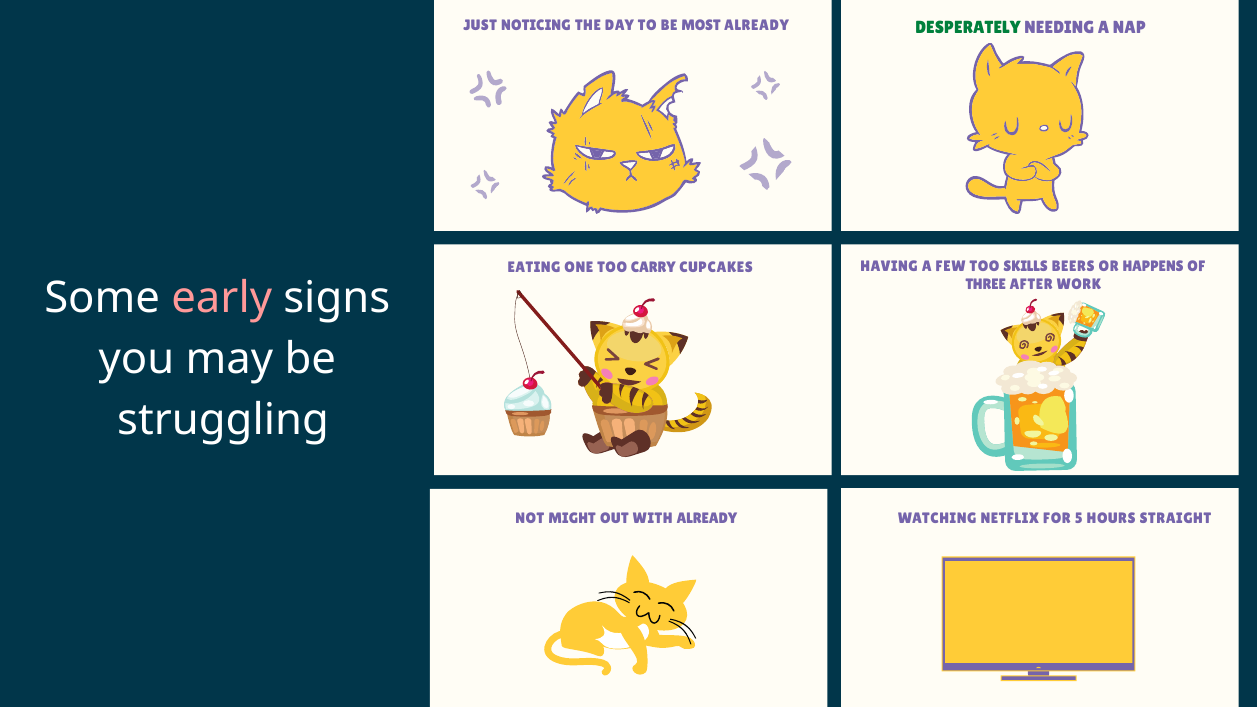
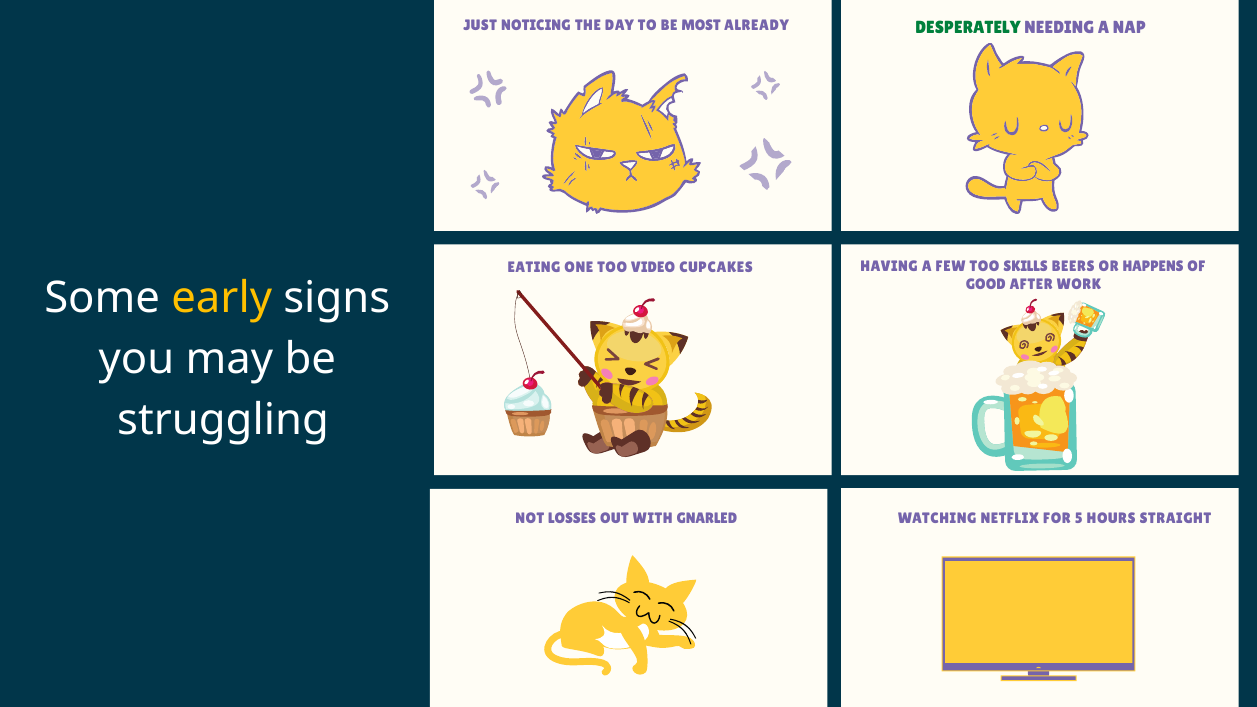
CARRY: CARRY -> VIDEO (653, 267)
THREE: THREE -> GOOD (986, 285)
early colour: pink -> yellow (222, 298)
MIGHT: MIGHT -> LOSSES (572, 518)
WITH ALREADY: ALREADY -> GNARLED (707, 518)
